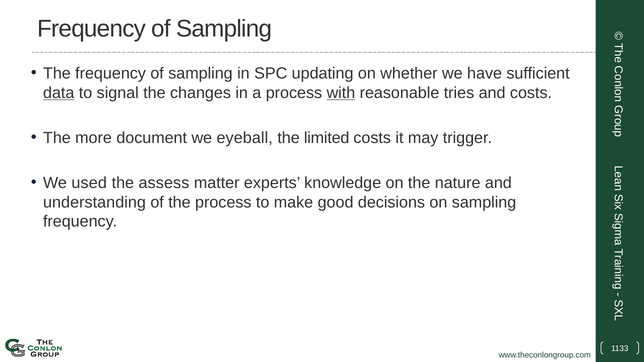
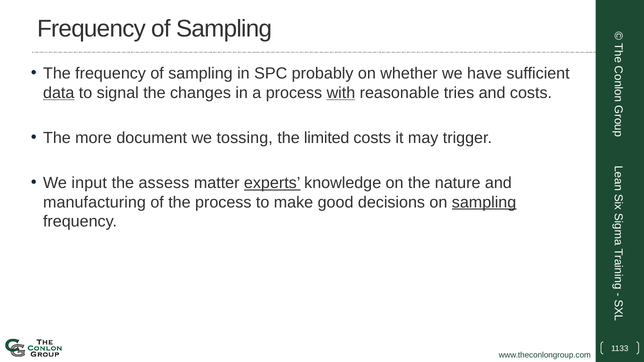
updating: updating -> probably (323, 74)
eyeball: eyeball -> tossing (245, 138)
used: used -> input (89, 183)
experts underline: none -> present (272, 183)
understanding: understanding -> manufacturing (94, 202)
sampling underline: none -> present (484, 202)
